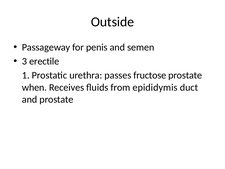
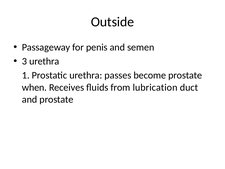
3 erectile: erectile -> urethra (44, 61)
fructose: fructose -> become (150, 75)
epididymis: epididymis -> lubrication (155, 87)
